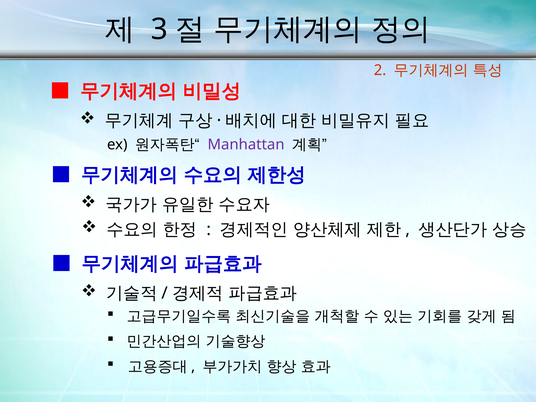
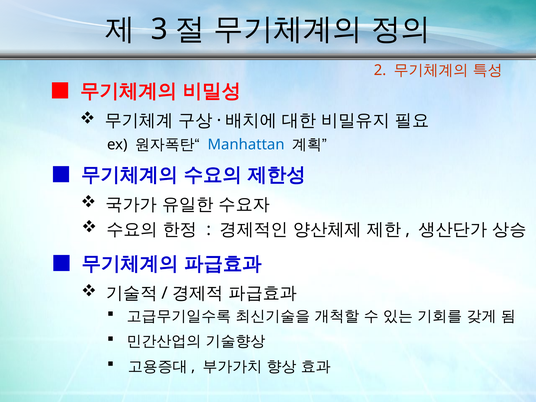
Manhattan colour: purple -> blue (246, 145)
